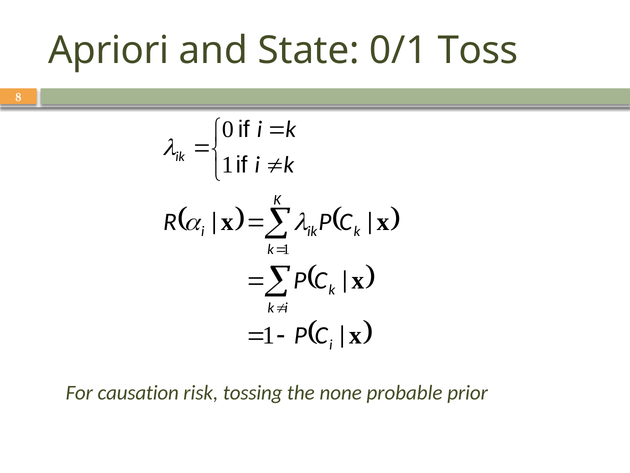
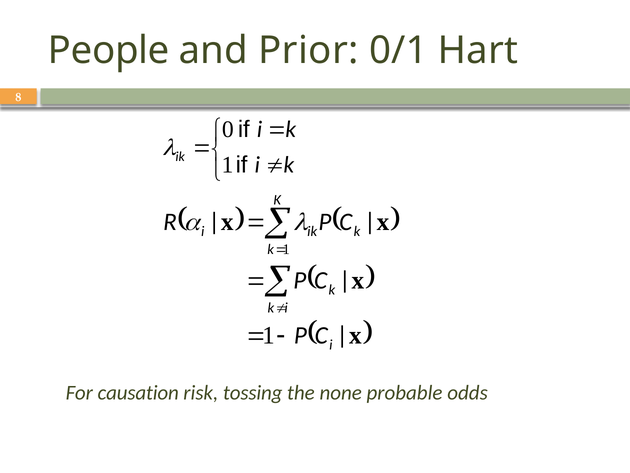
Apriori: Apriori -> People (109, 50)
State: State -> Prior (308, 50)
Toss: Toss -> Hart (478, 50)
prior: prior -> odds (468, 392)
